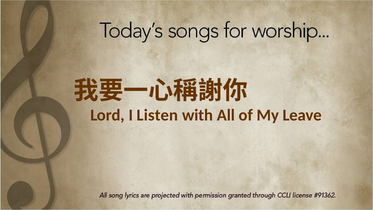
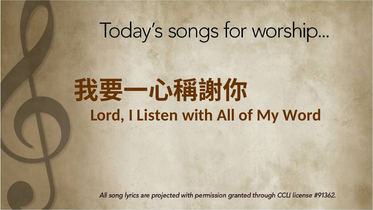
Leave: Leave -> Word (302, 115)
